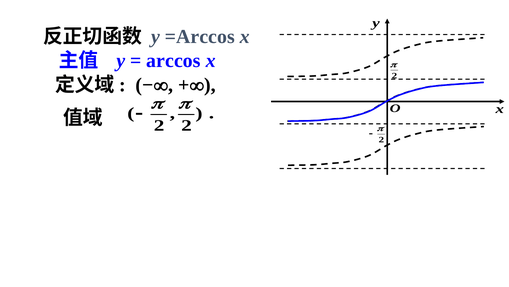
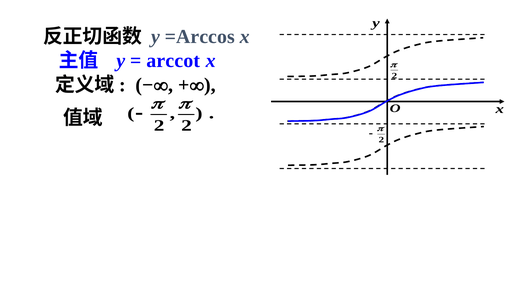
arccos: arccos -> arccot (173, 61)
